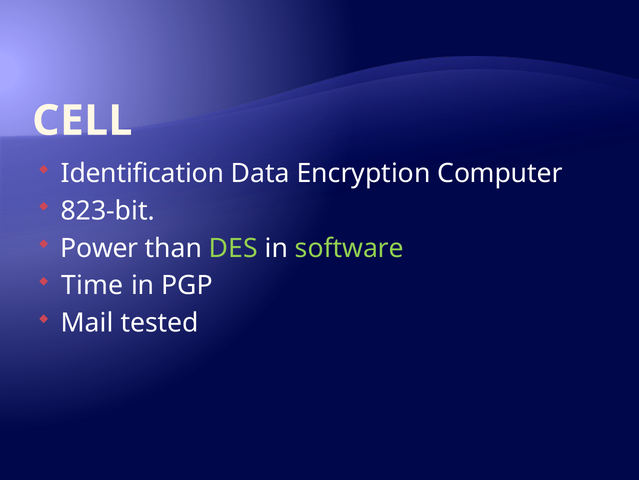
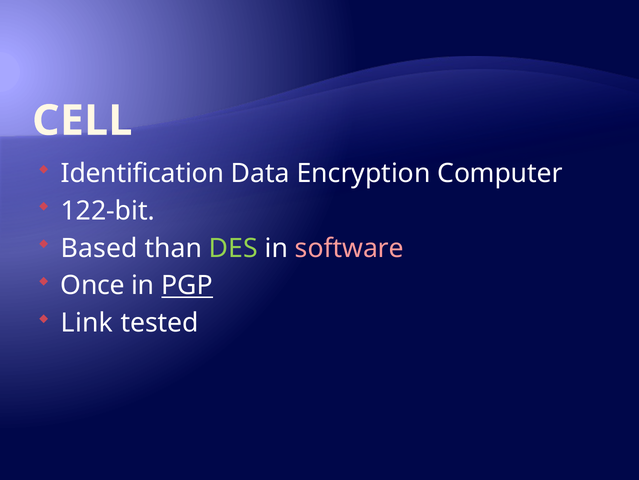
823-bit: 823-bit -> 122-bit (108, 211)
Power: Power -> Based (99, 248)
software colour: light green -> pink (349, 248)
Time: Time -> Once (93, 285)
PGP underline: none -> present (187, 285)
Mail: Mail -> Link (87, 322)
